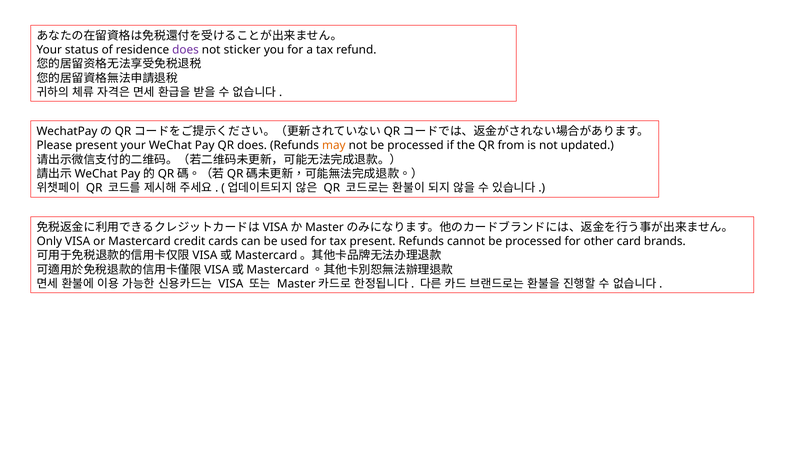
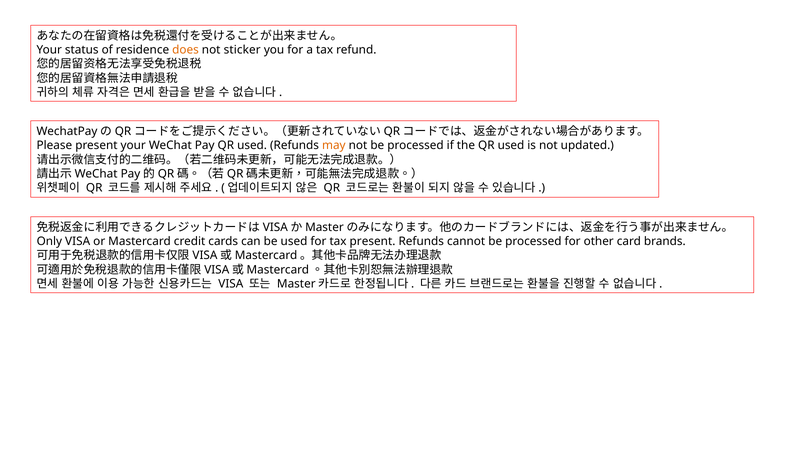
does colour: purple -> orange (186, 50)
Pay QR does: does -> used (252, 145)
the QR from: from -> used (511, 145)
